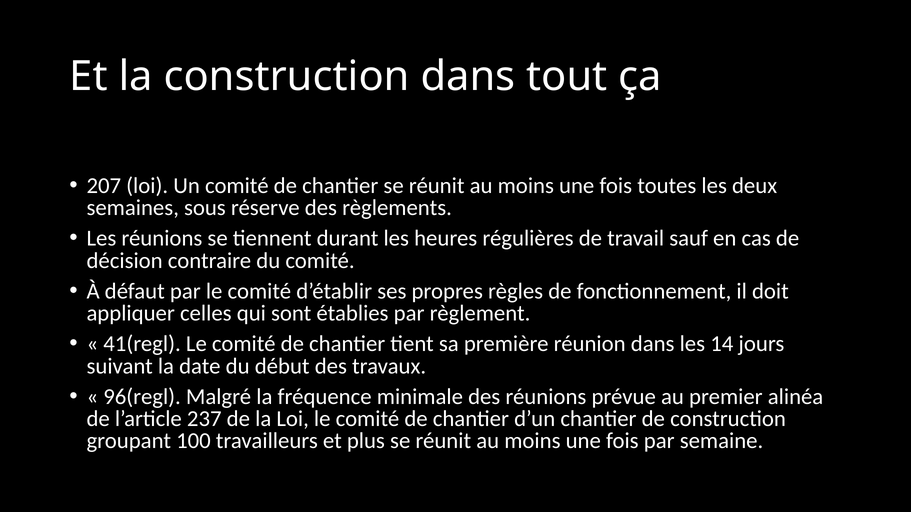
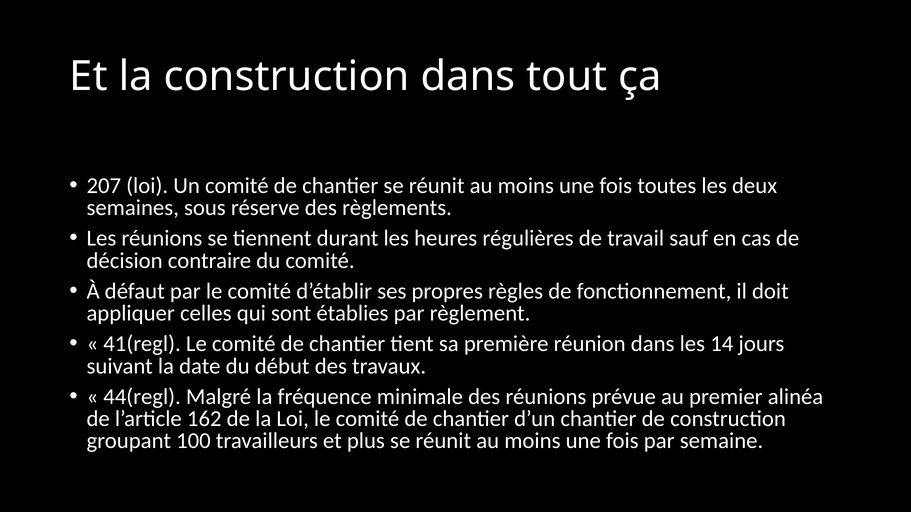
96(regl: 96(regl -> 44(regl (142, 397)
237: 237 -> 162 (204, 419)
